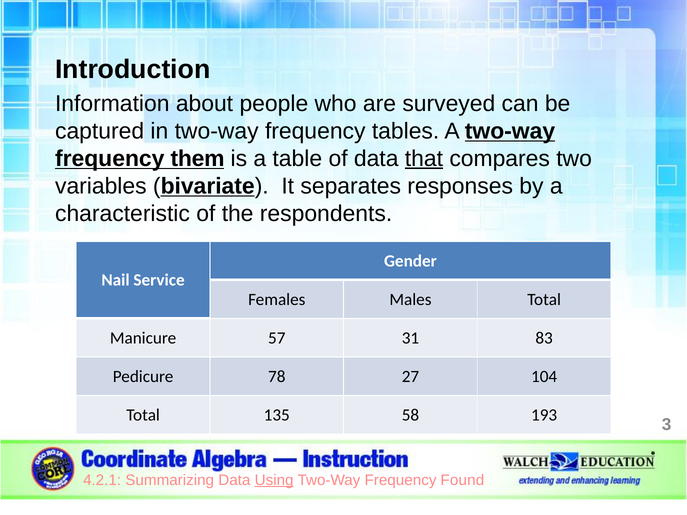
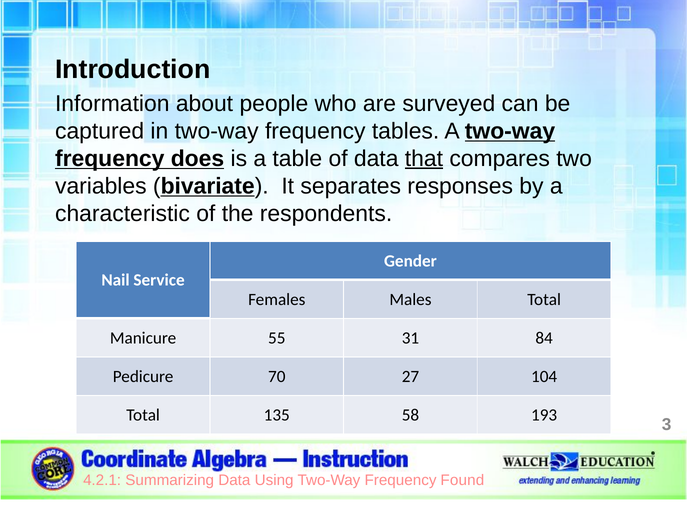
them: them -> does (197, 159)
57: 57 -> 55 (277, 338)
83: 83 -> 84 (544, 338)
78: 78 -> 70 (277, 377)
Using underline: present -> none (274, 480)
